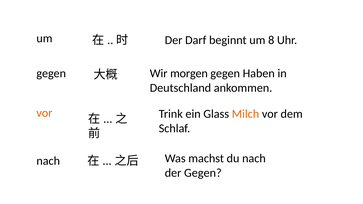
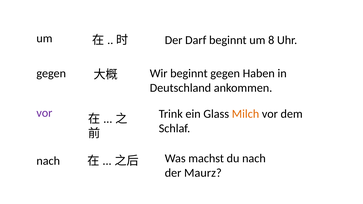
Wir morgen: morgen -> beginnt (189, 73)
vor colour: orange -> purple (44, 113)
der Gegen: Gegen -> Maurz (203, 173)
